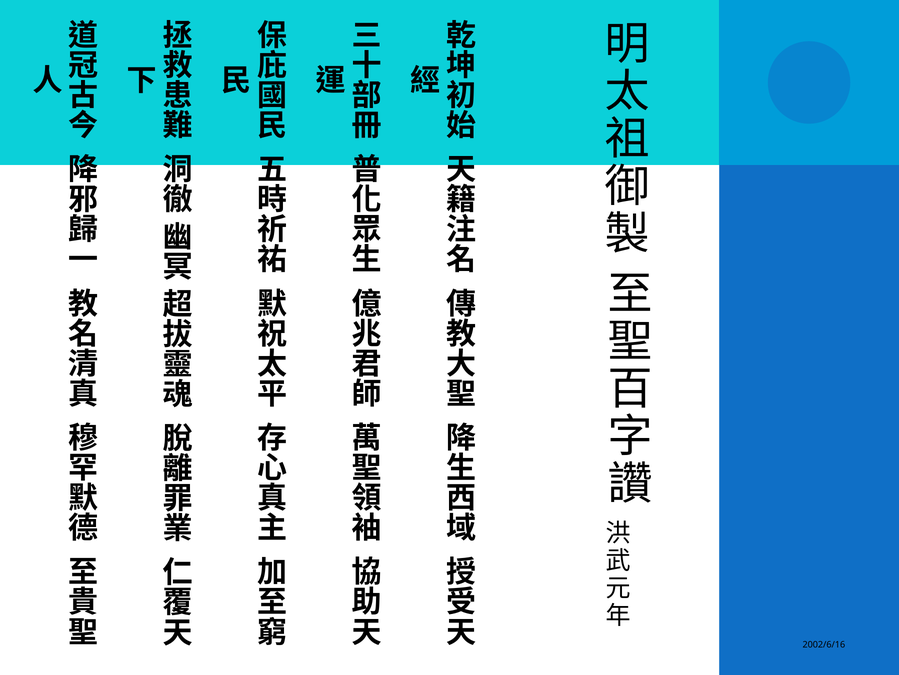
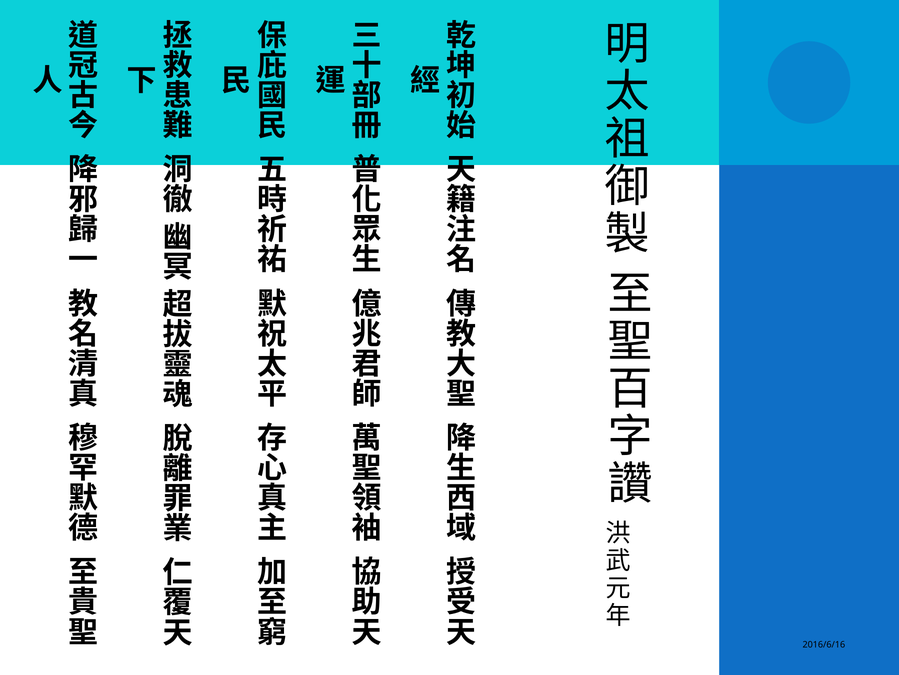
2002/6/16: 2002/6/16 -> 2016/6/16 (824, 644)
